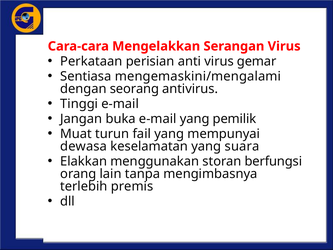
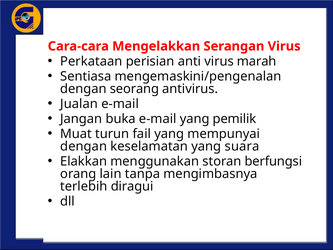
gemar: gemar -> marah (257, 61)
mengemaskini/mengalami: mengemaskini/mengalami -> mengemaskini/pengenalan (198, 76)
Tinggi: Tinggi -> Jualan (79, 104)
dewasa: dewasa -> dengan (84, 146)
premis: premis -> diragui (132, 186)
